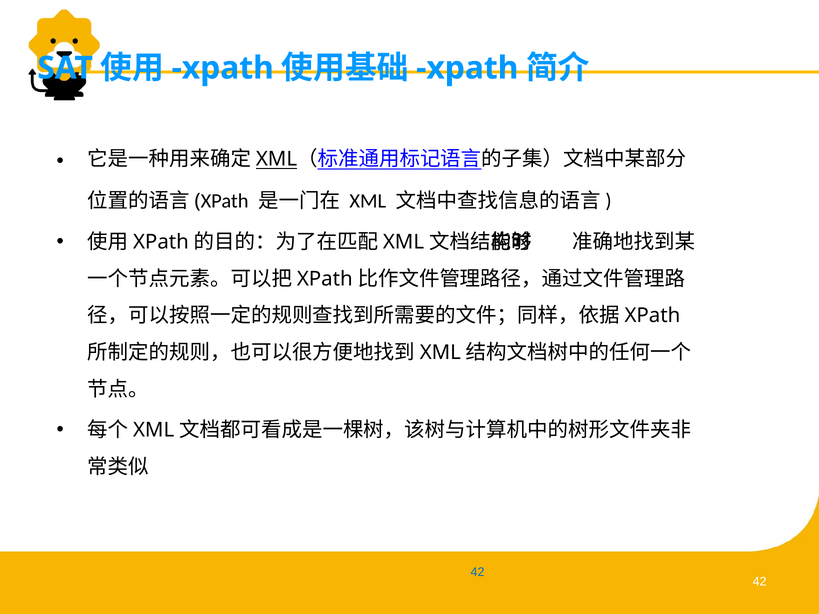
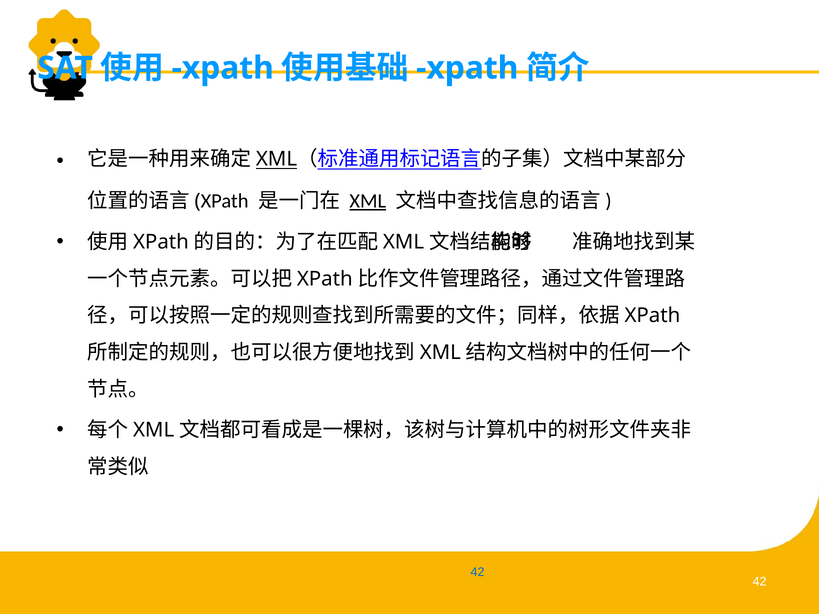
XML underline: none -> present (368, 201)
